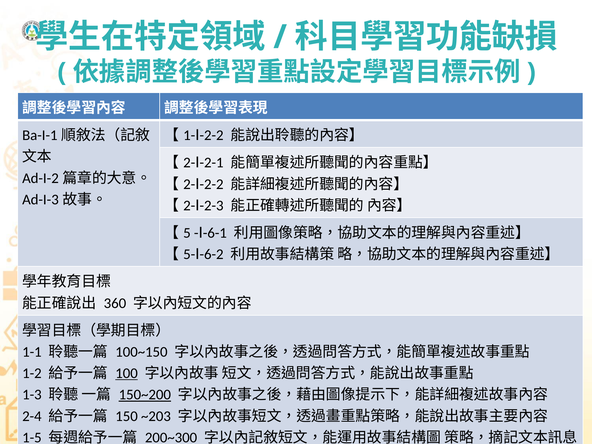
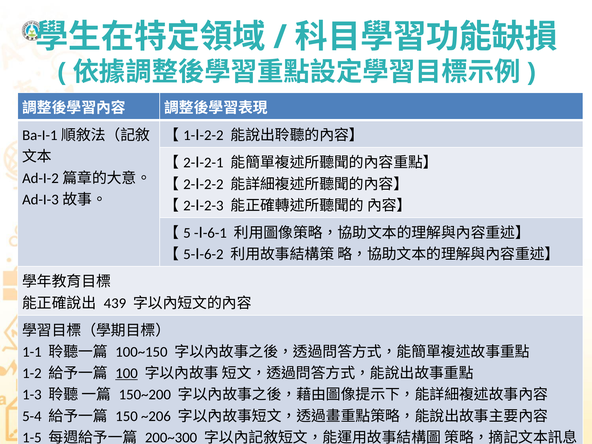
360: 360 -> 439 (115, 303)
150~200 underline: present -> none (145, 395)
2-4: 2-4 -> 5-4 (32, 416)
~203: ~203 -> ~206 (156, 416)
